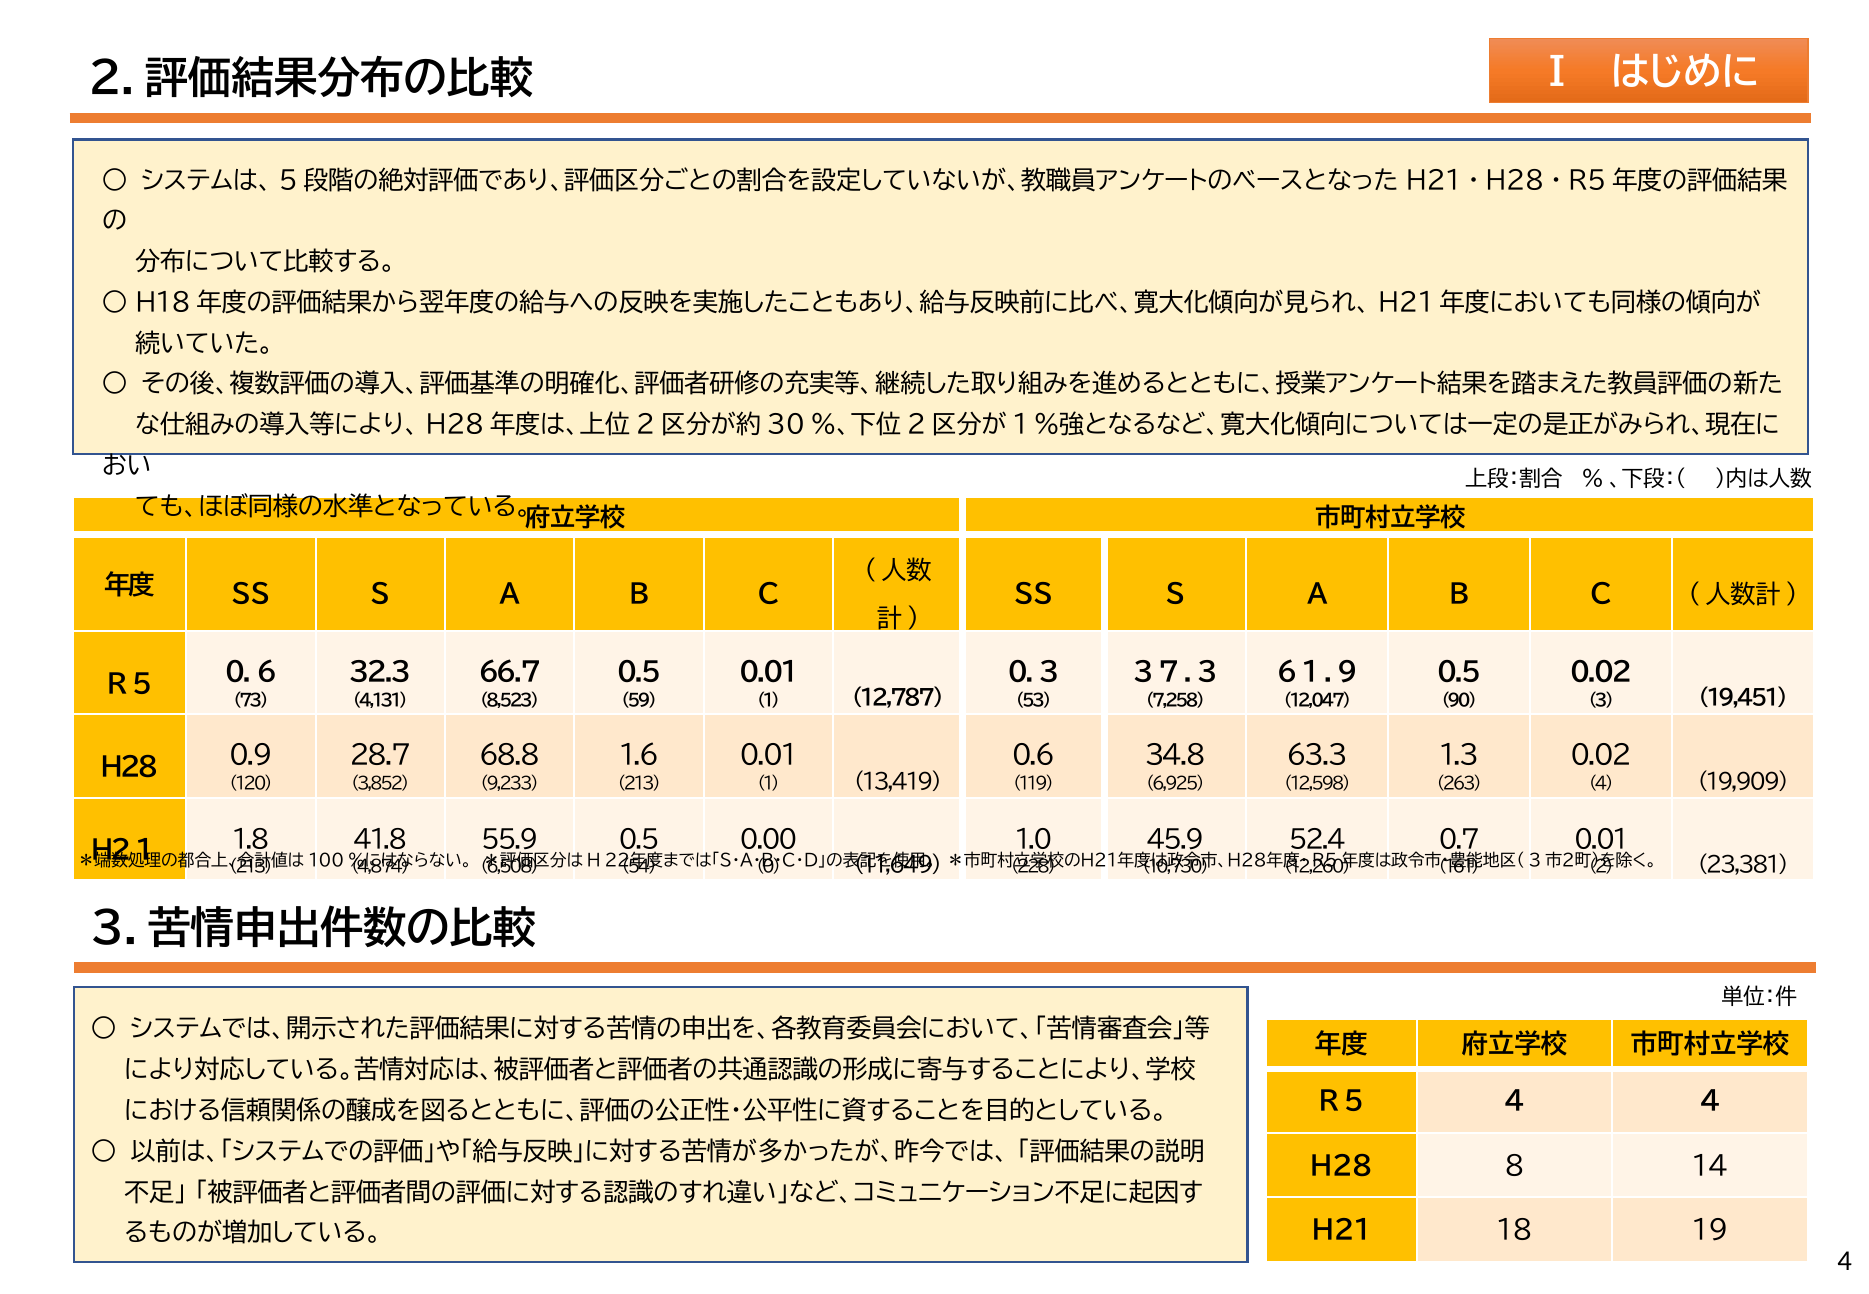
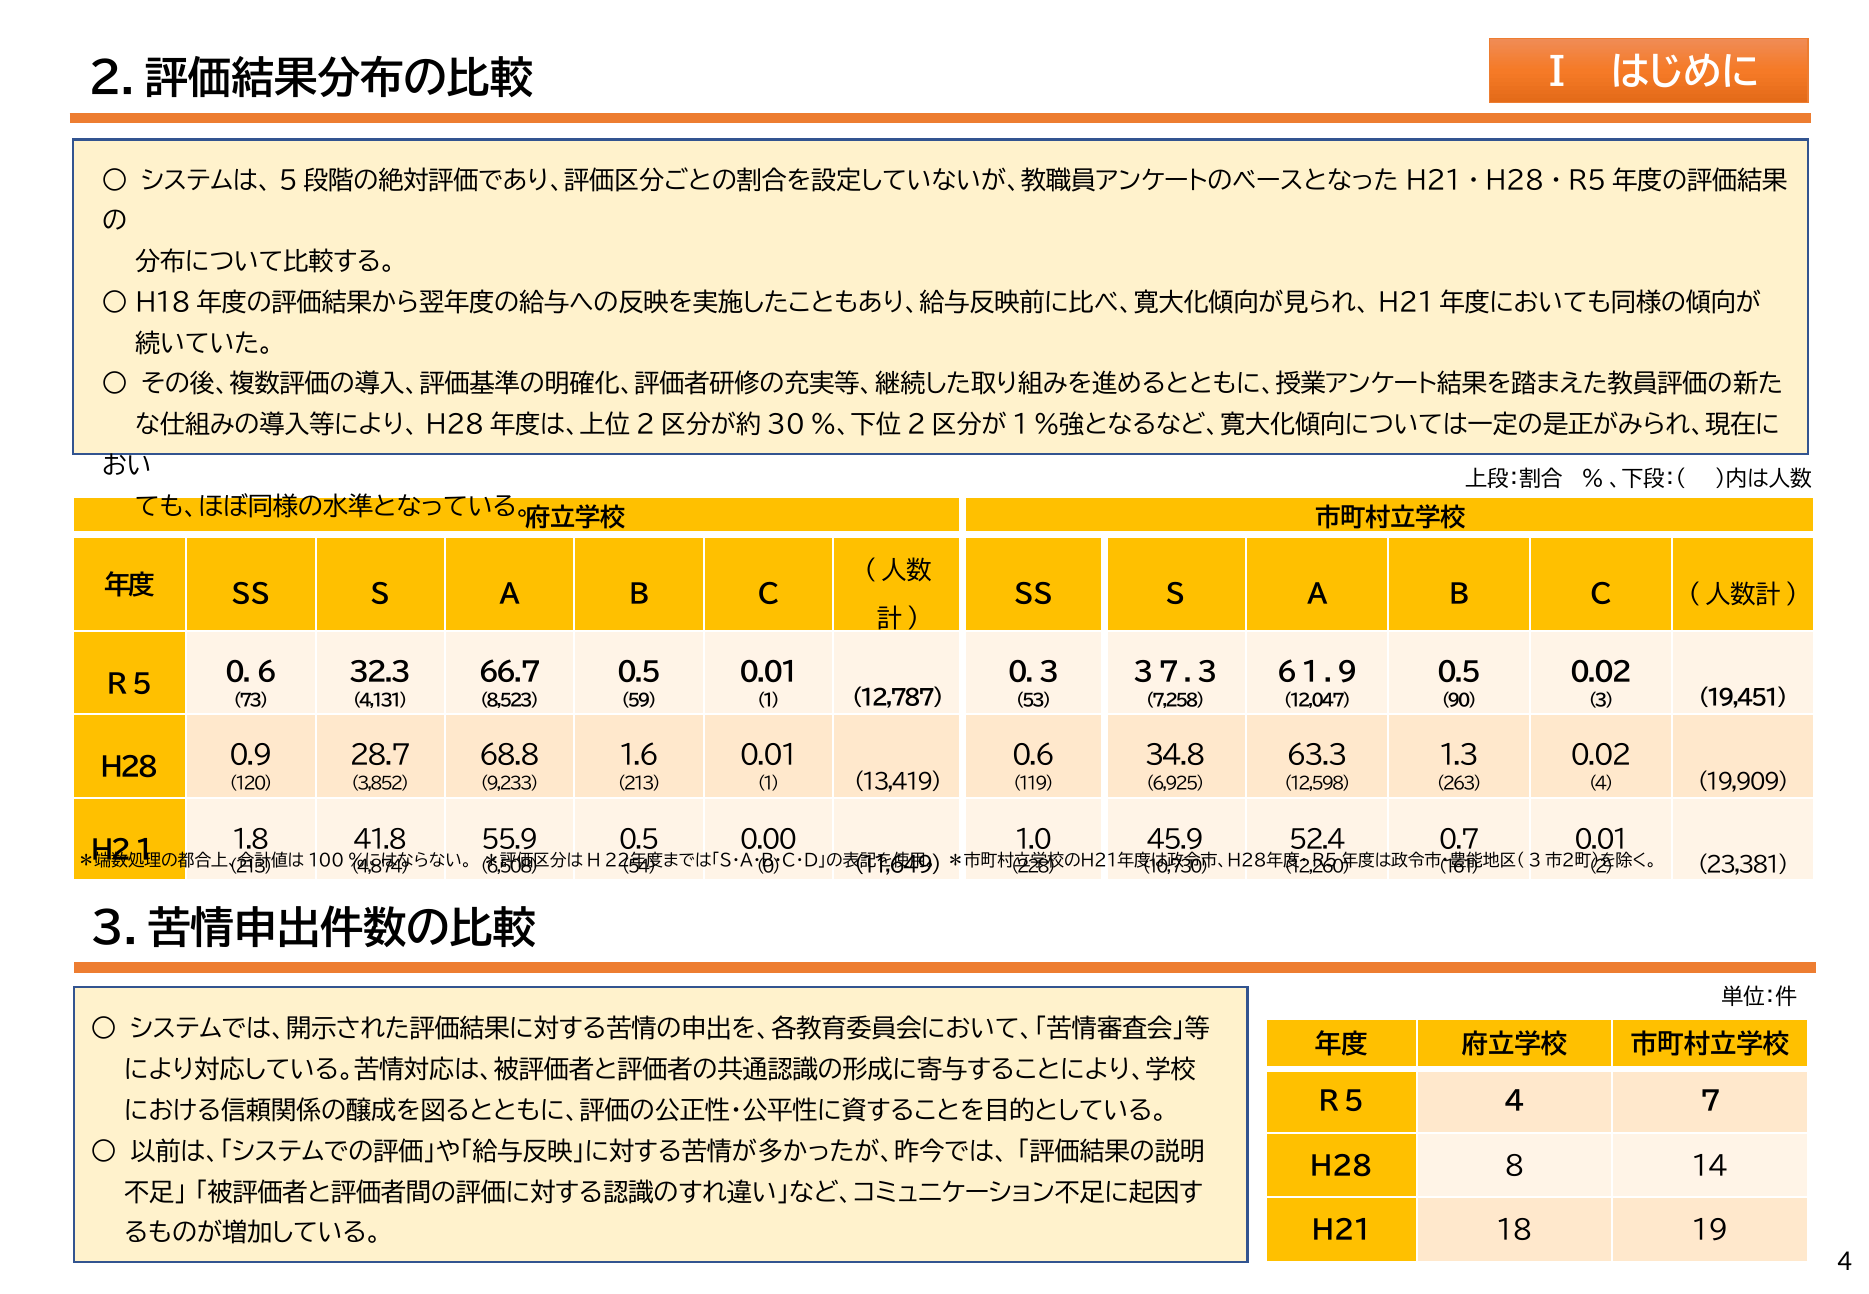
４ 4: 4 -> 7 (1710, 1102)
